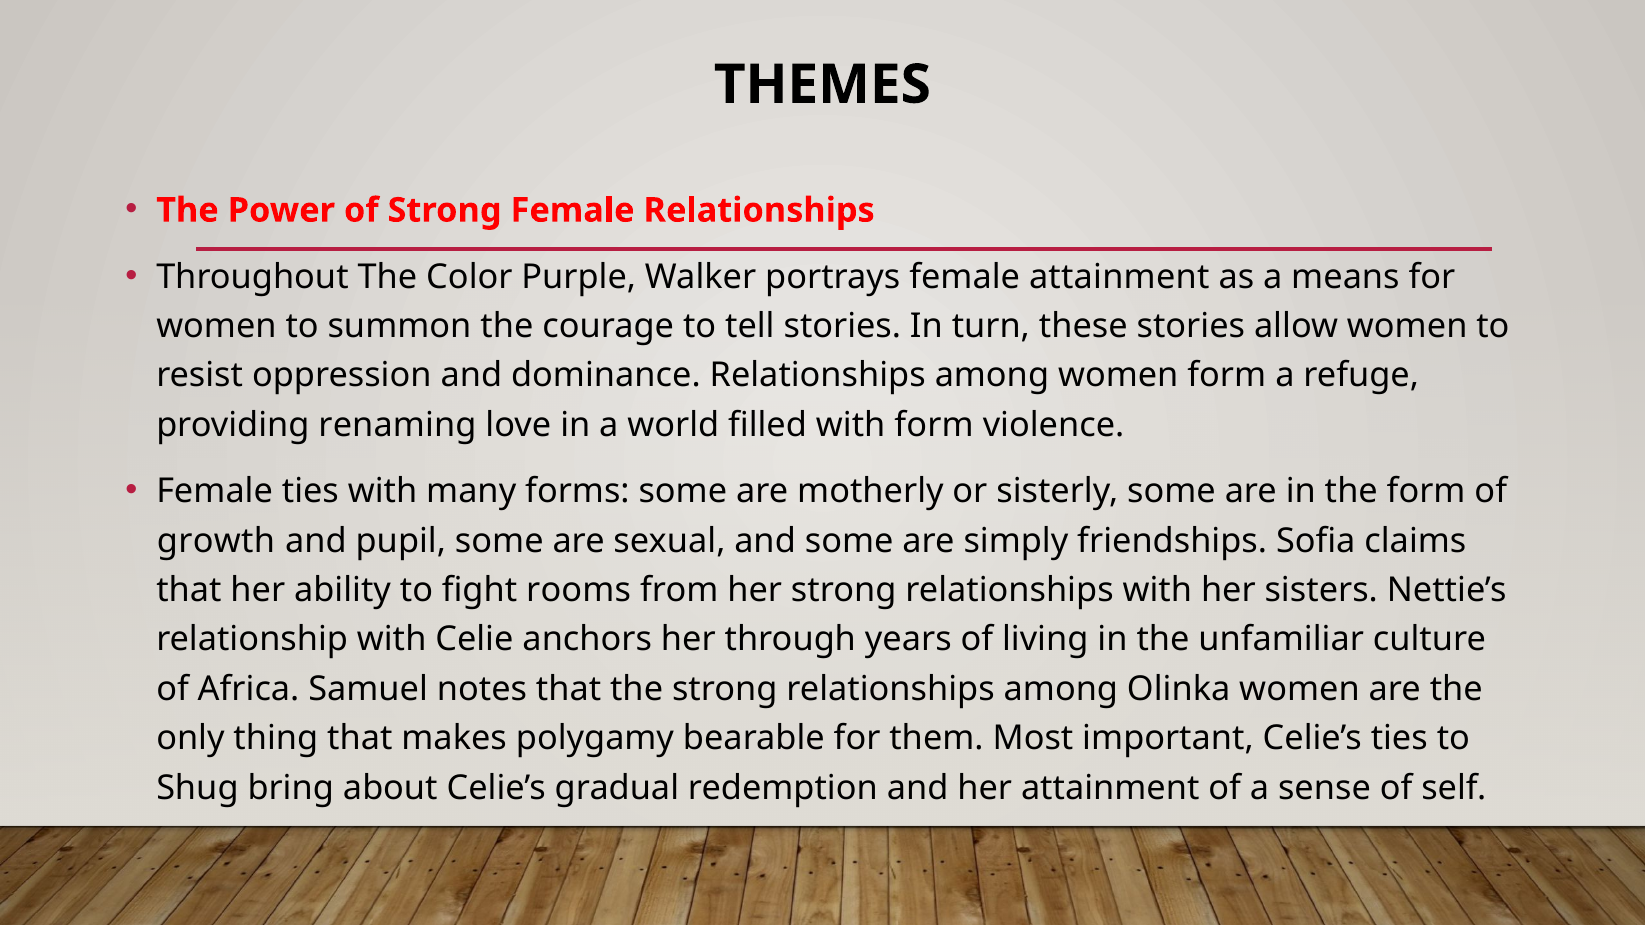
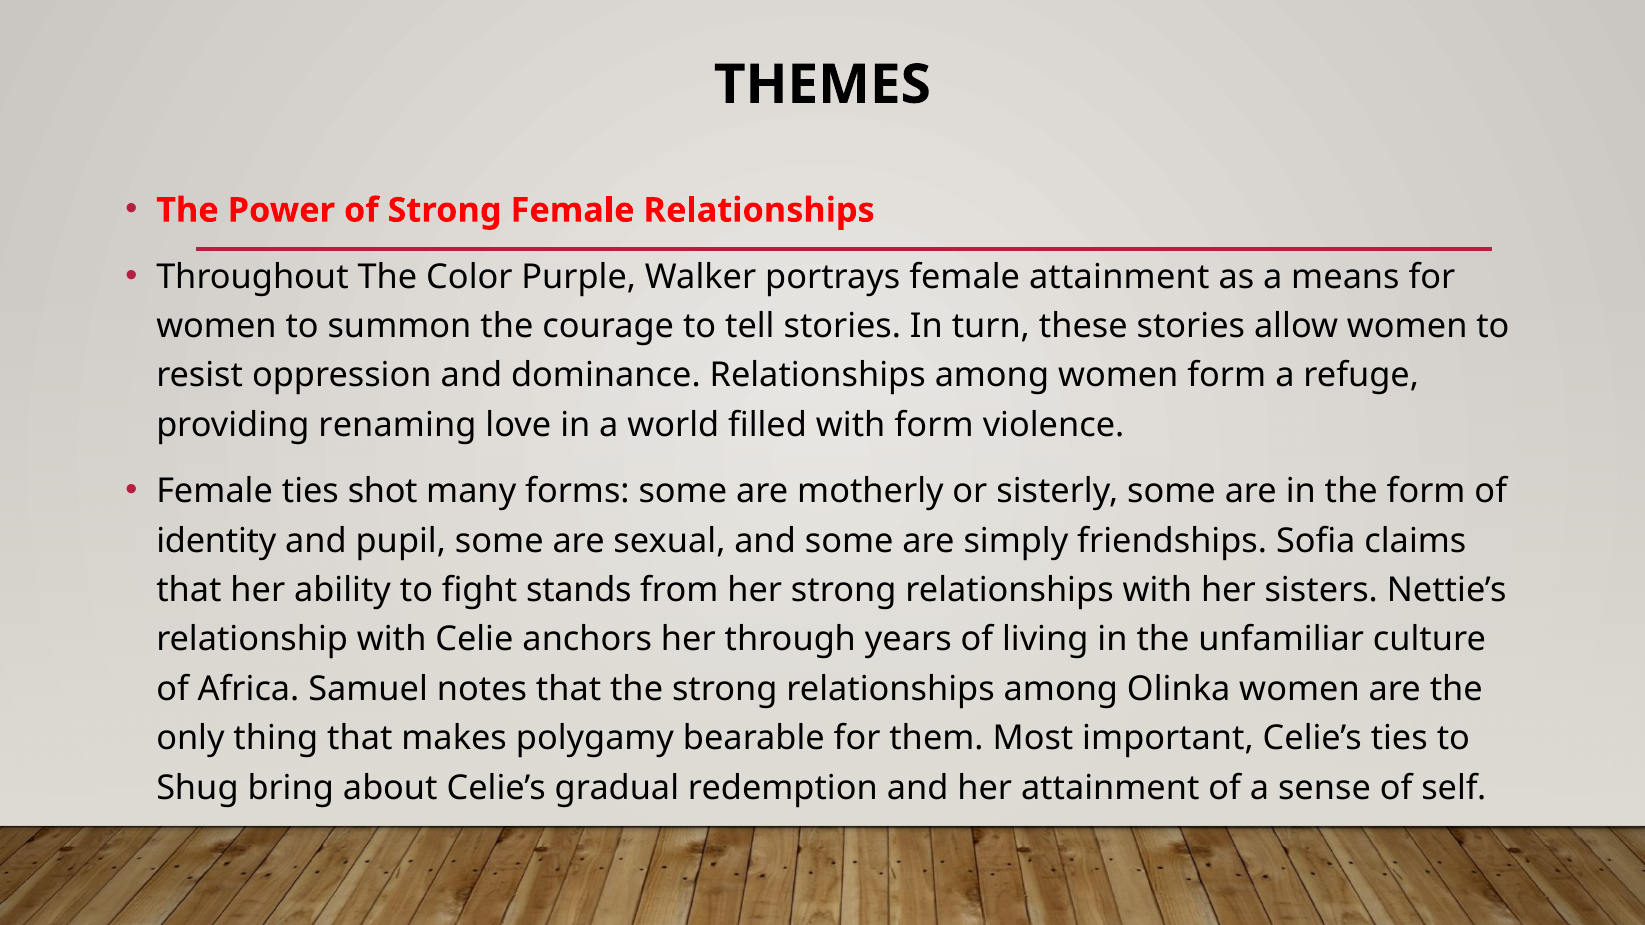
ties with: with -> shot (383, 492)
growth: growth -> identity (216, 541)
rooms: rooms -> stands (579, 590)
